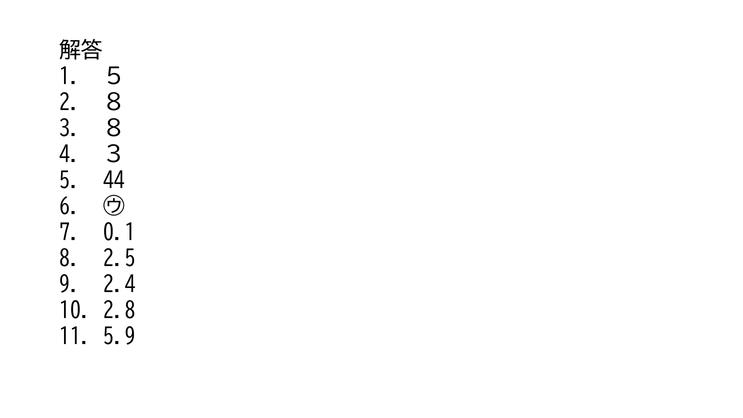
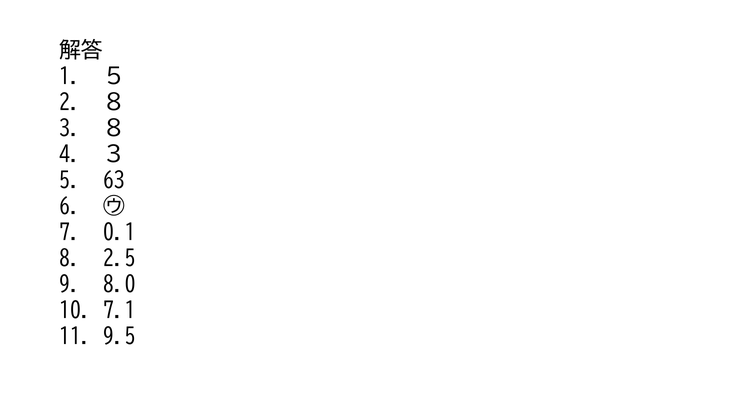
44: 44 -> 63 (114, 180)
2.4: 2.4 -> 8.0 (119, 285)
2.8: 2.8 -> 7.1 (119, 311)
5.9: 5.9 -> 9.5 (119, 337)
